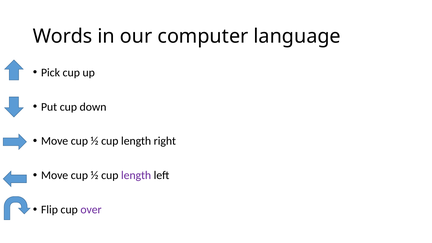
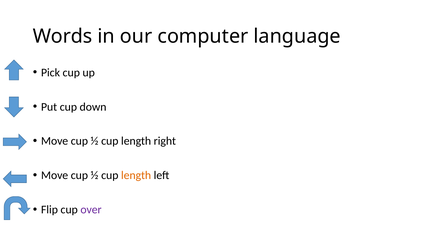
length colour: purple -> orange (136, 175)
